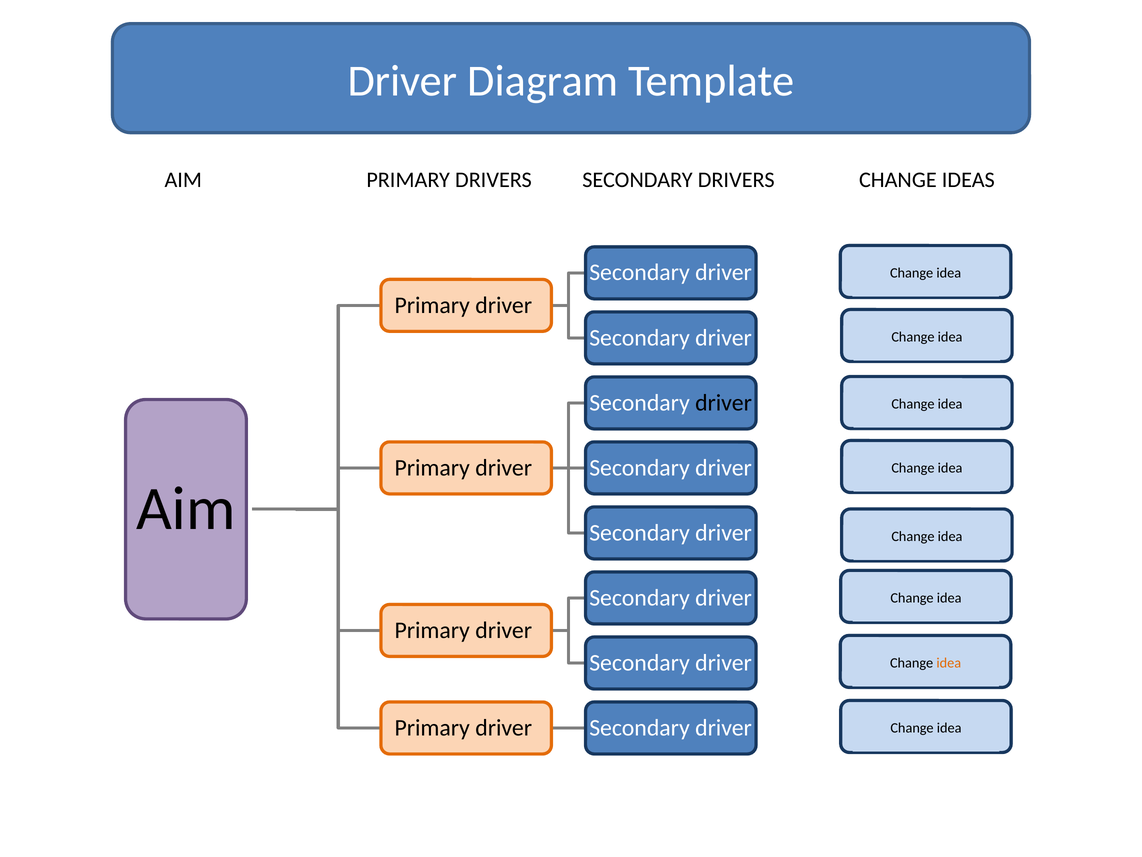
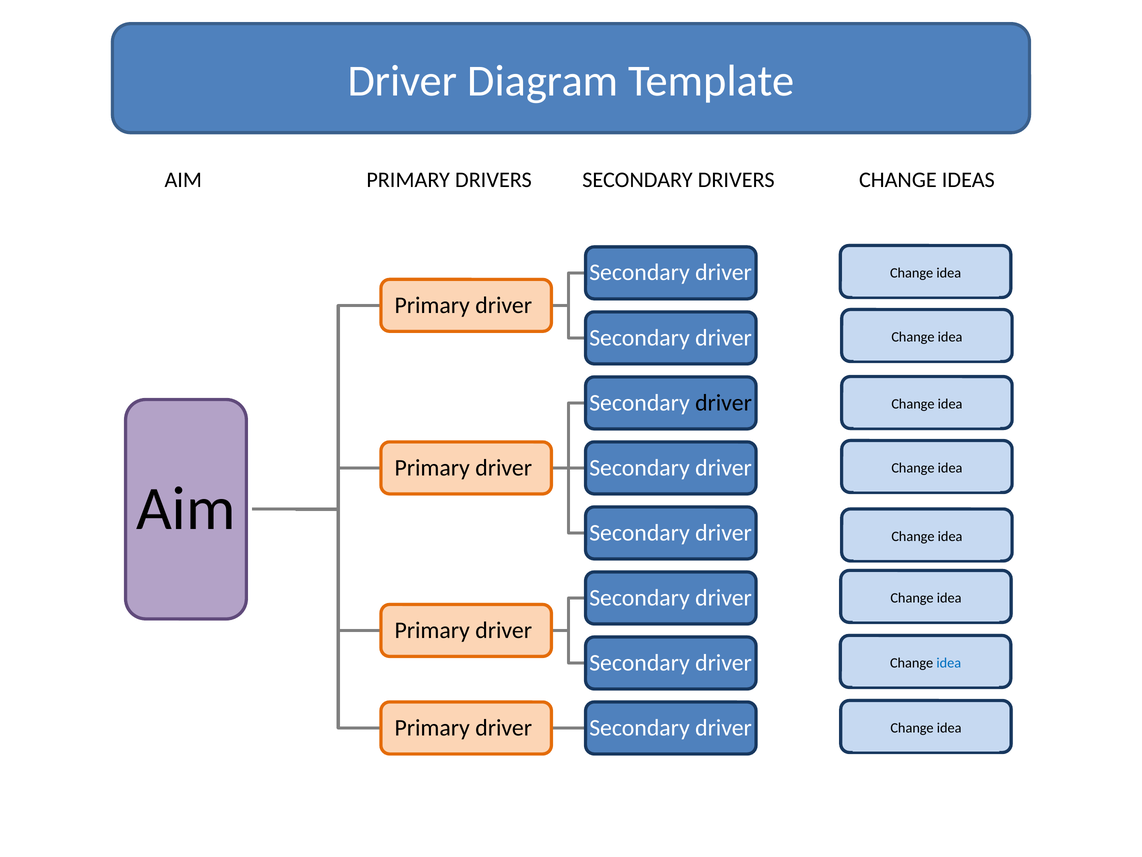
idea colour: orange -> blue (949, 662)
